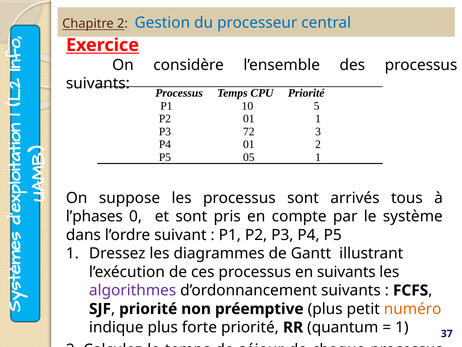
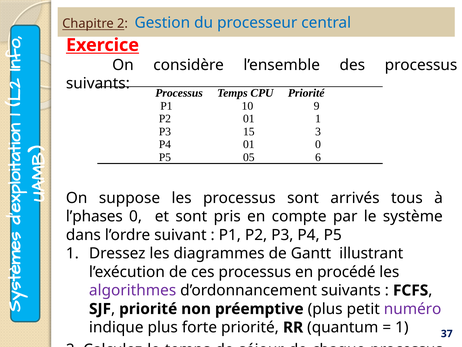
5: 5 -> 9 (317, 106)
72: 72 -> 15 (249, 131)
01 2: 2 -> 0 (318, 144)
05 1: 1 -> 6 (318, 157)
en suivants: suivants -> procédé (346, 272)
numéro colour: orange -> purple (413, 309)
